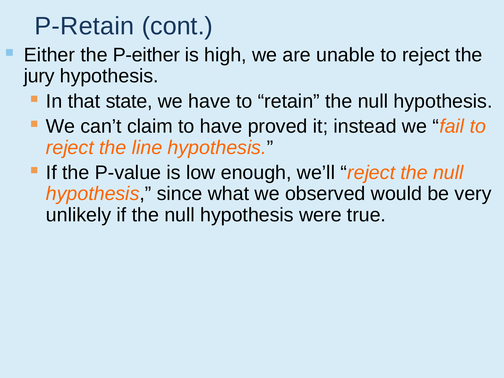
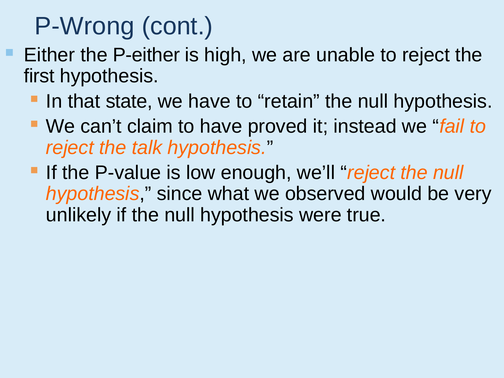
P-Retain: P-Retain -> P-Wrong (85, 26)
jury: jury -> first (39, 76)
line: line -> talk (147, 148)
